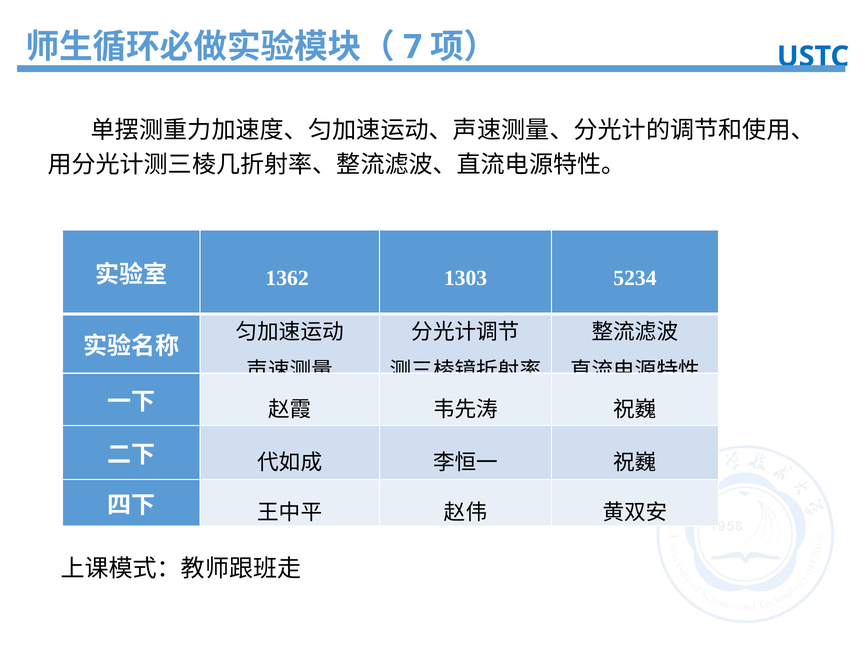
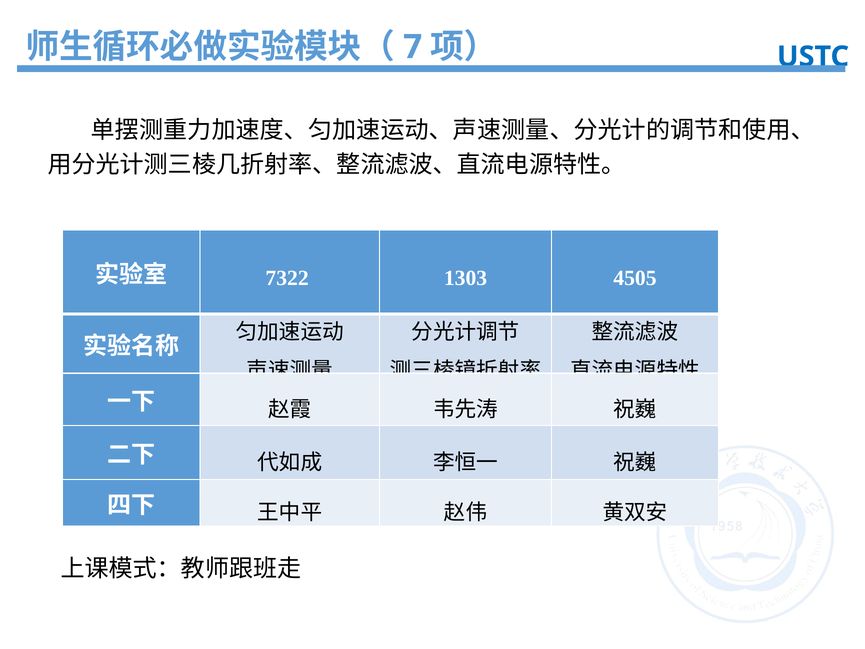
1362: 1362 -> 7322 (287, 278)
5234: 5234 -> 4505 (635, 278)
